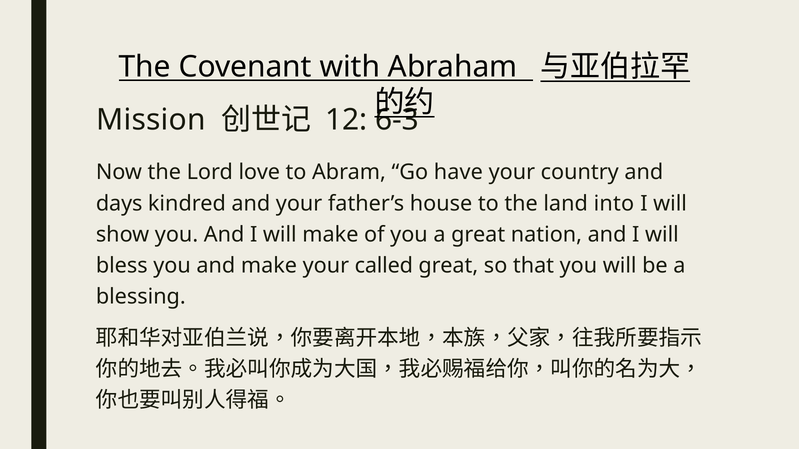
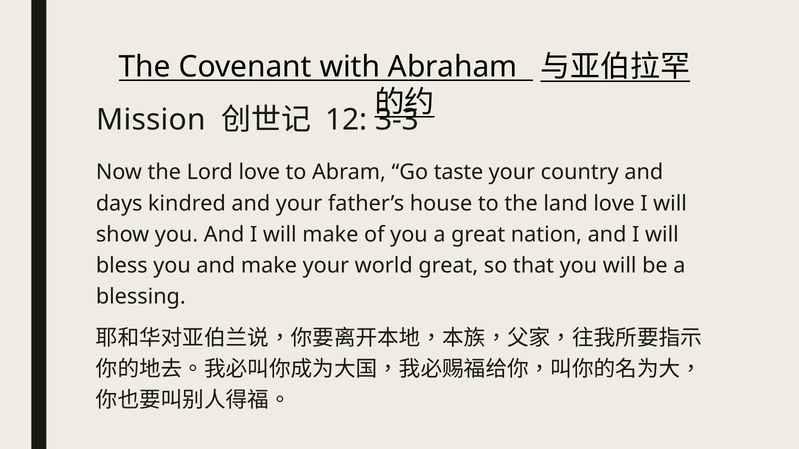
6-3: 6-3 -> 3-3 (397, 120)
have: have -> taste (459, 172)
land into: into -> love (614, 204)
called: called -> world (384, 266)
